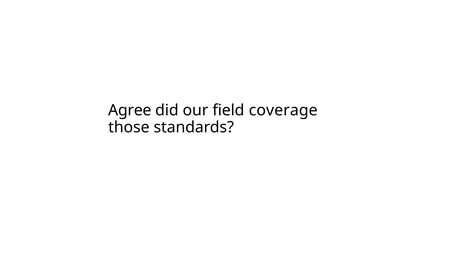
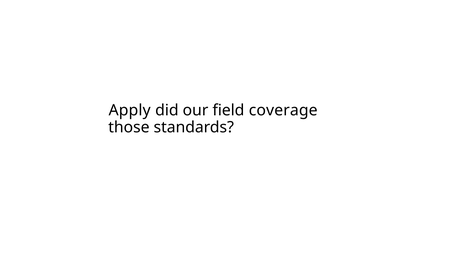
Agree: Agree -> Apply (130, 110)
